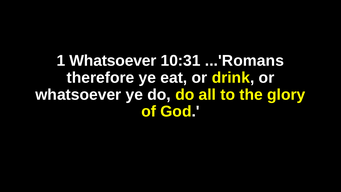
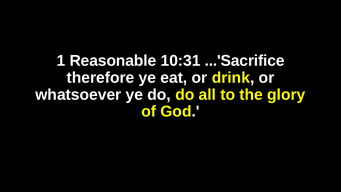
1 Whatsoever: Whatsoever -> Reasonable (113, 61)
...'Romans: ...'Romans -> ...'Sacrifice (245, 61)
